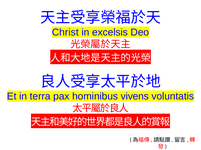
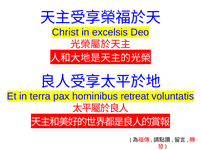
vivens: vivens -> retreat (135, 97)
